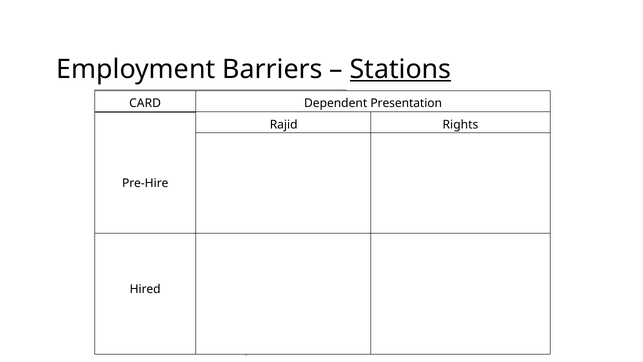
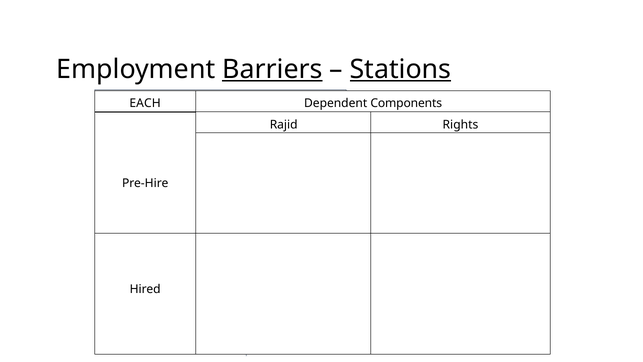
Barriers underline: none -> present (272, 69)
CARD: CARD -> EACH (145, 103)
Presentation: Presentation -> Components (406, 103)
